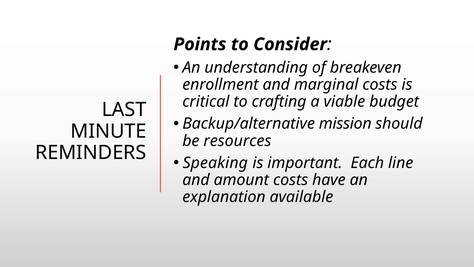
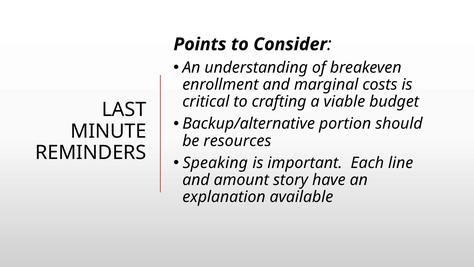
mission: mission -> portion (345, 124)
amount costs: costs -> story (291, 180)
